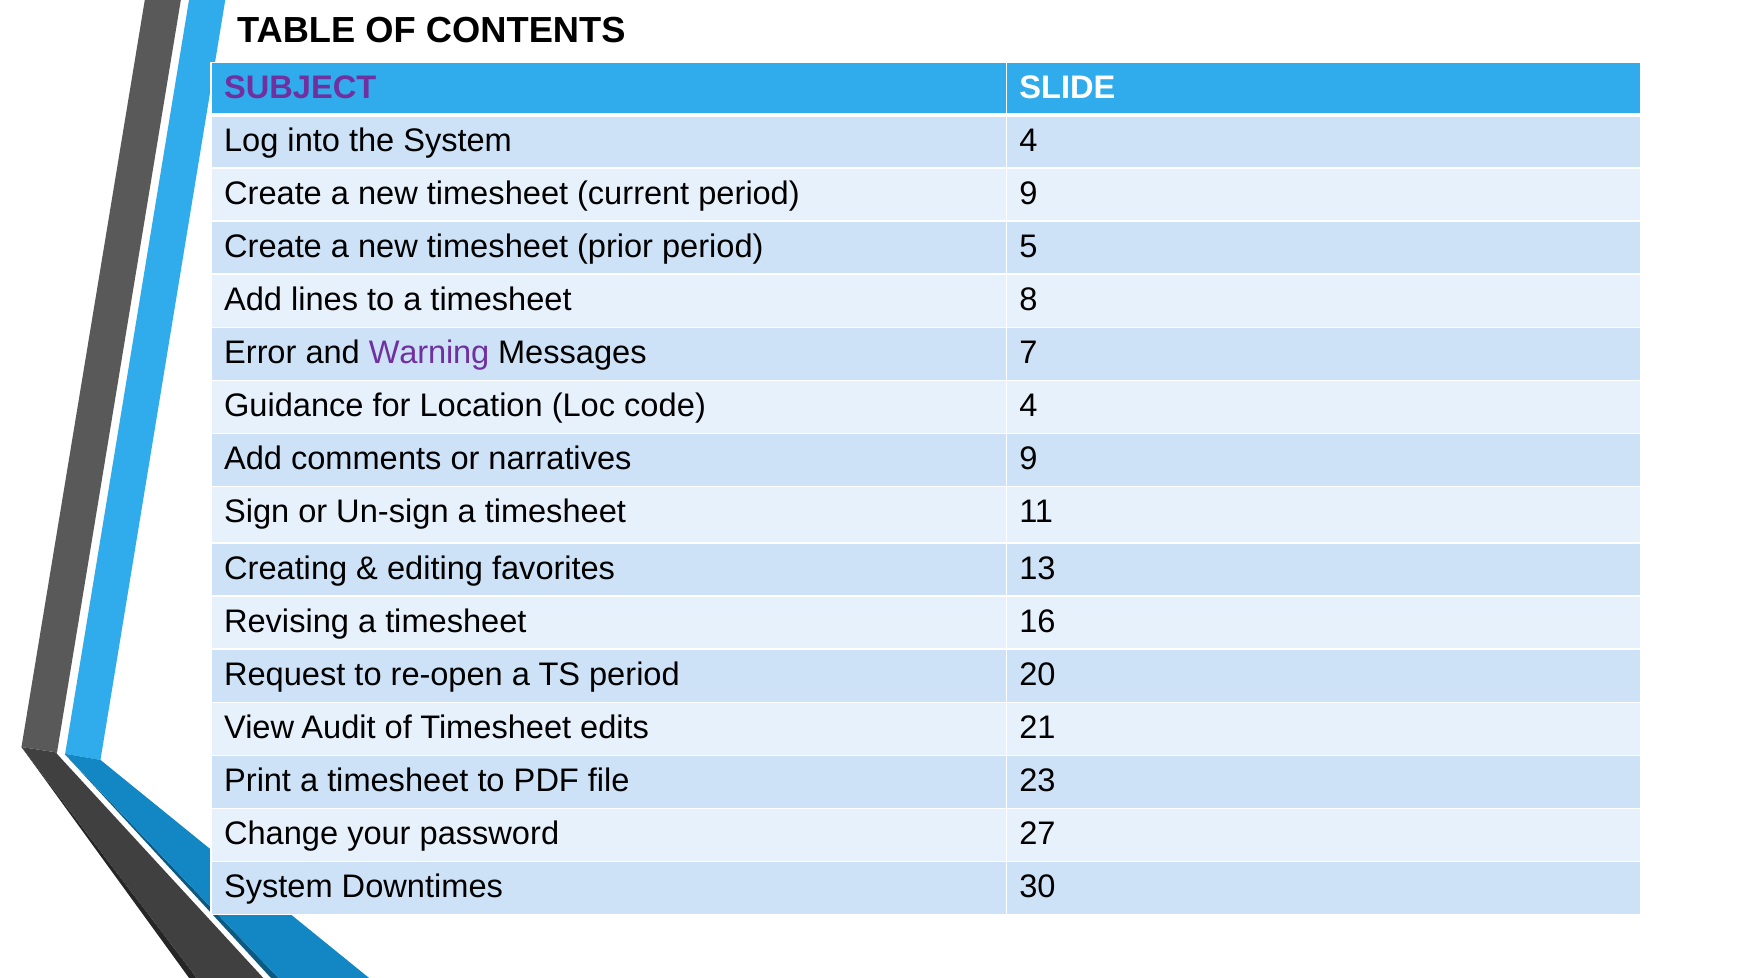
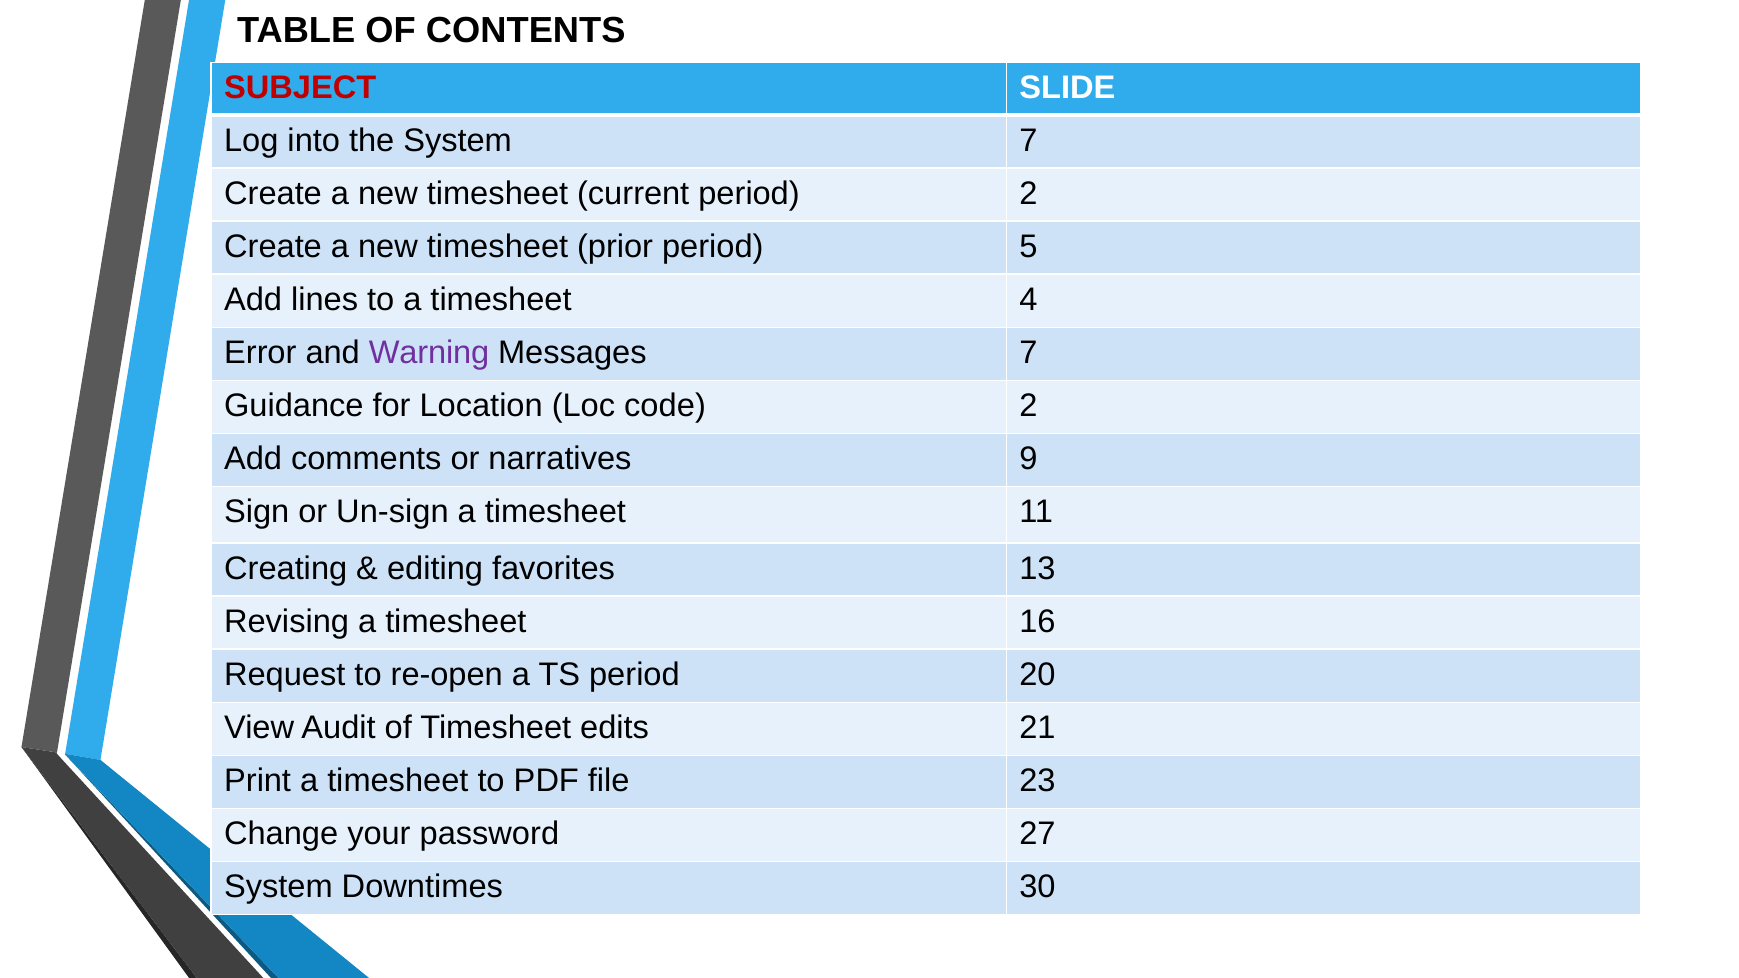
SUBJECT colour: purple -> red (300, 88)
System 4: 4 -> 7 (1029, 140)
period 9: 9 -> 2 (1029, 193)
8: 8 -> 4 (1029, 300)
code 4: 4 -> 2 (1029, 406)
